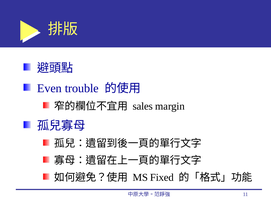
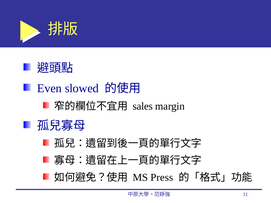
trouble: trouble -> slowed (82, 88)
Fixed: Fixed -> Press (162, 178)
